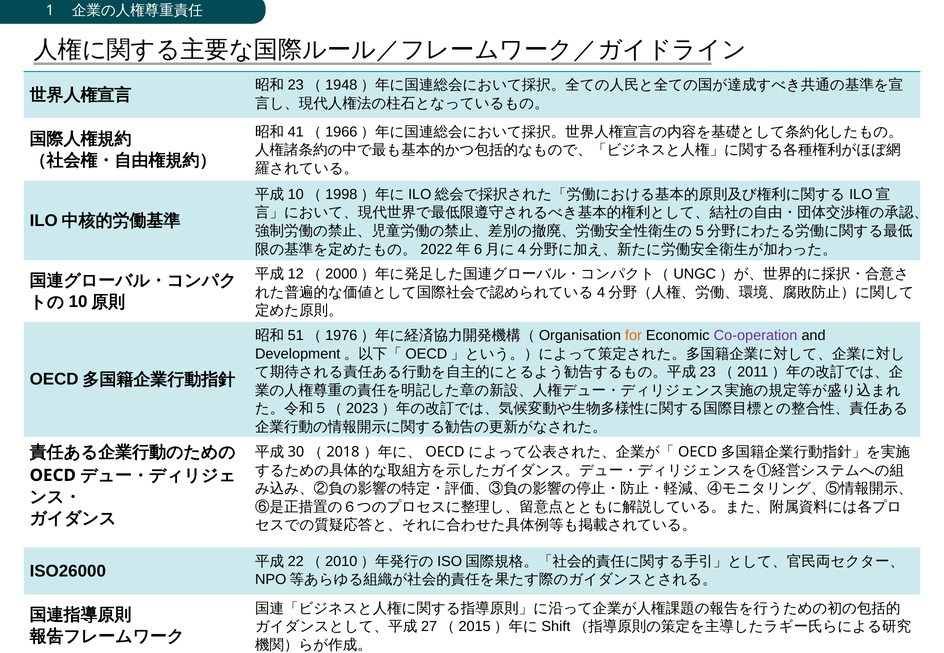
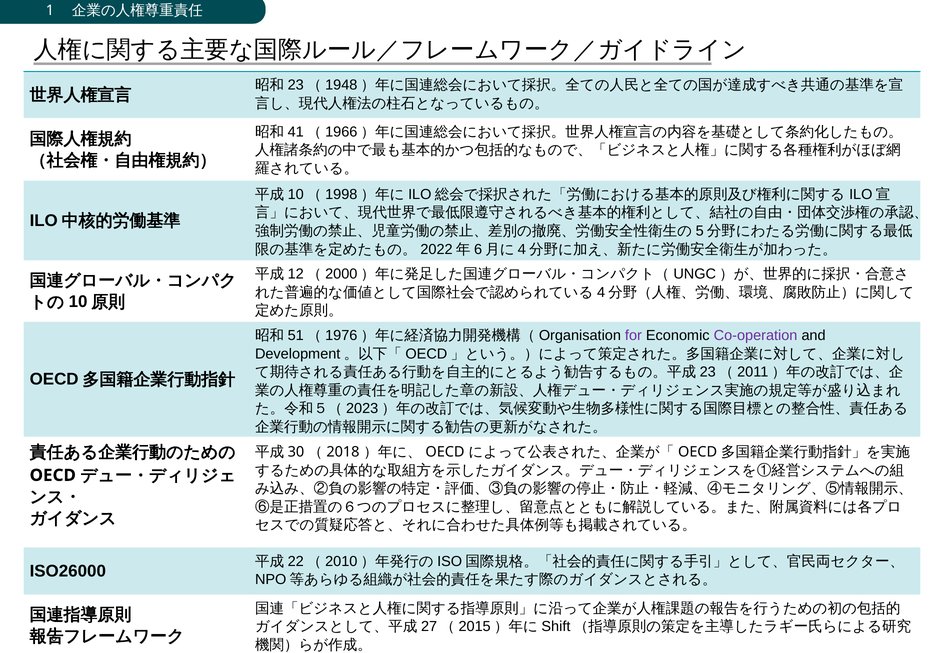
for colour: orange -> purple (633, 336)
